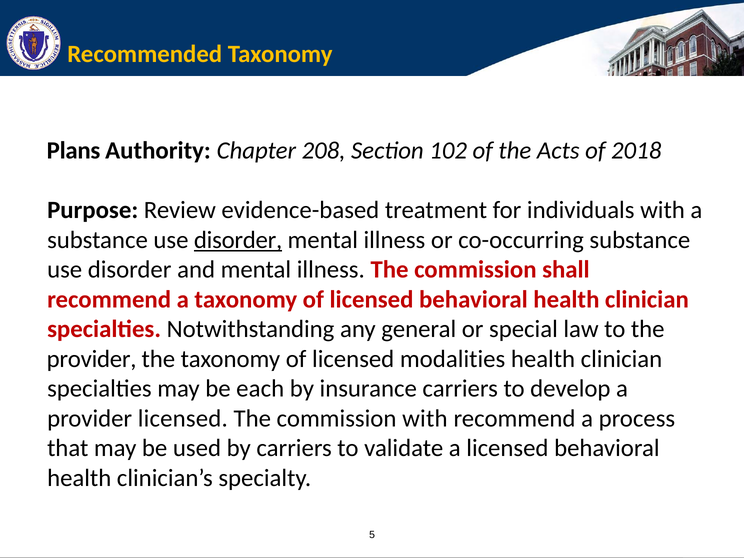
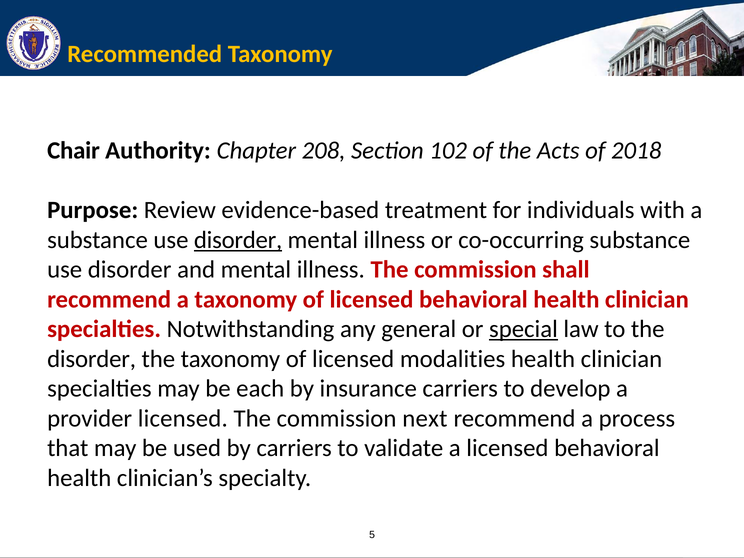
Plans: Plans -> Chair (74, 151)
special underline: none -> present (523, 329)
provider: provider -> disorder (92, 359)
commission with: with -> next (425, 418)
